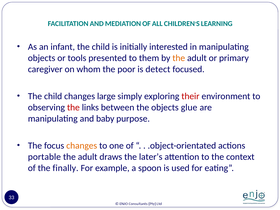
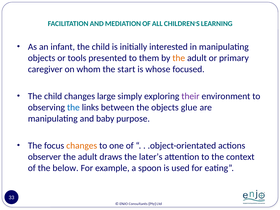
poor: poor -> start (126, 69)
detect: detect -> whose (158, 69)
their colour: red -> purple (190, 96)
the colour: red -> blue (73, 107)
portable: portable -> observer (44, 157)
finally: finally -> below (66, 168)
